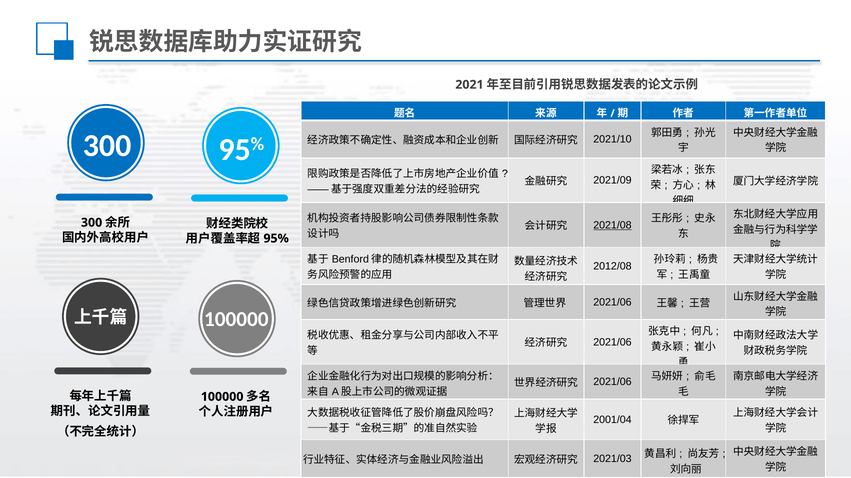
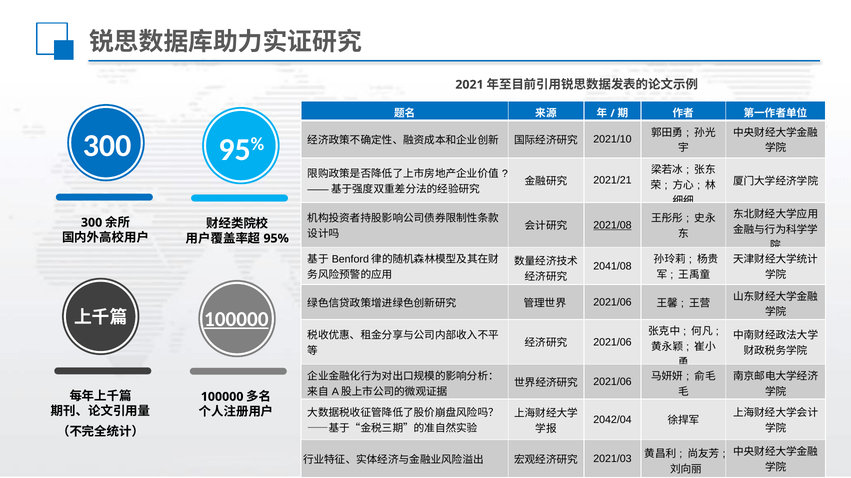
2021/09: 2021/09 -> 2021/21 (612, 181)
2012/08: 2012/08 -> 2041/08 (612, 266)
100000 underline: none -> present (236, 320)
2001/04: 2001/04 -> 2042/04 (612, 420)
